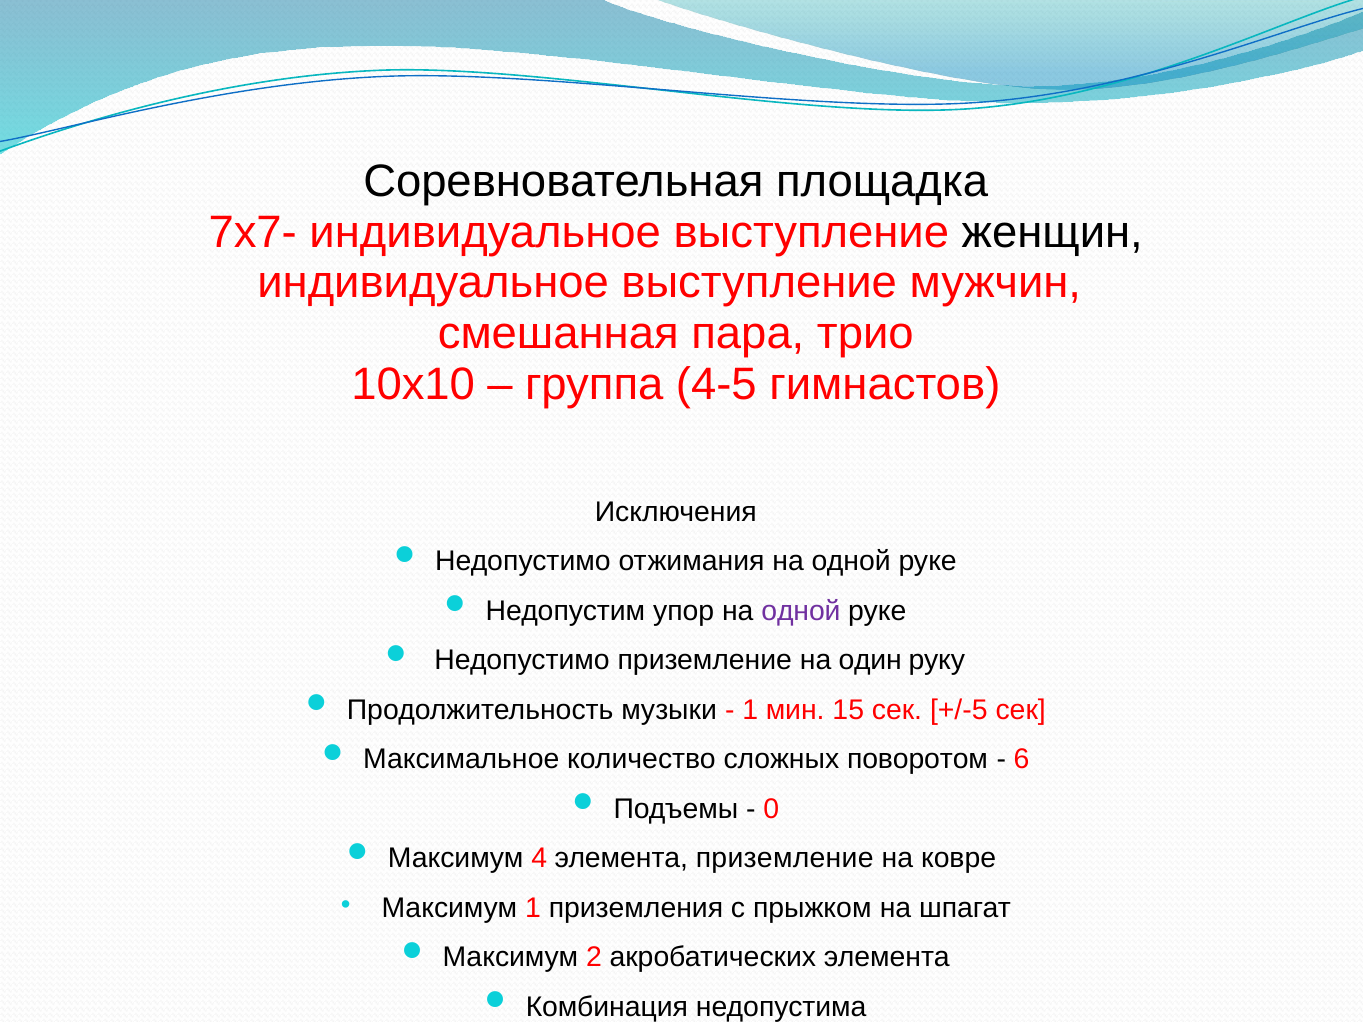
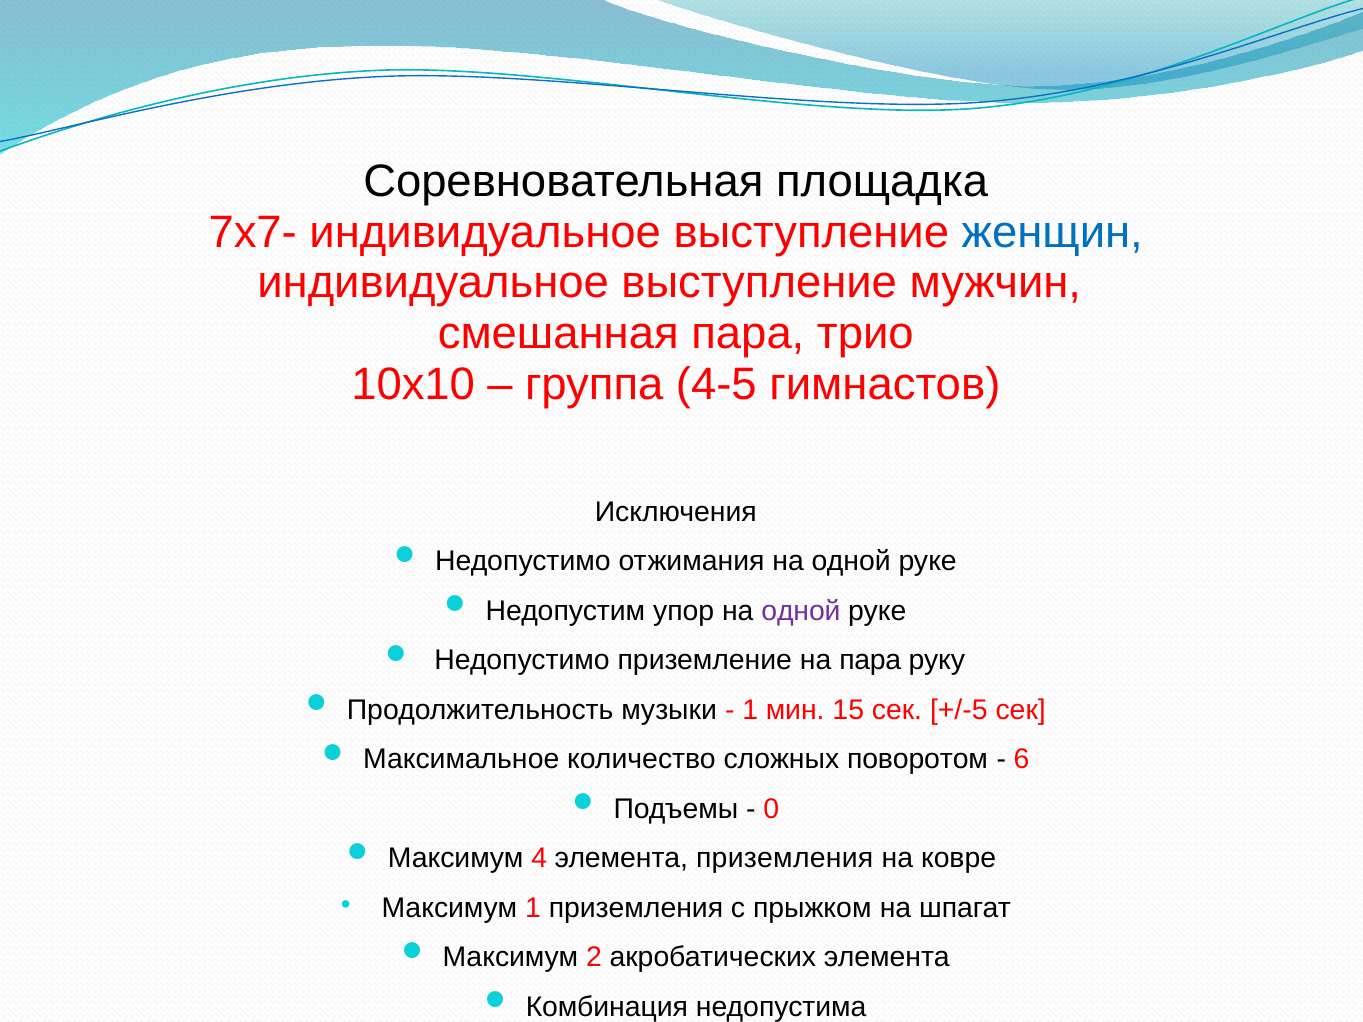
женщин colour: black -> blue (1052, 232)
на один: один -> пара (870, 661)
элемента приземление: приземление -> приземления (785, 858)
